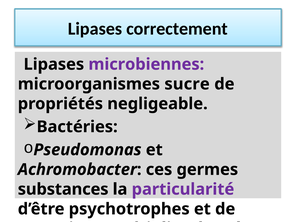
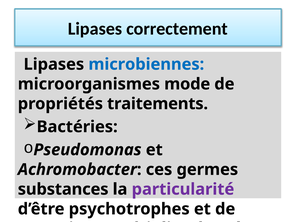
microbiennes colour: purple -> blue (146, 64)
sucre: sucre -> mode (187, 84)
negligeable: negligeable -> traitements (158, 104)
